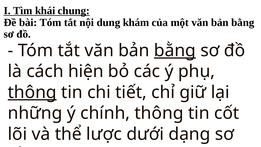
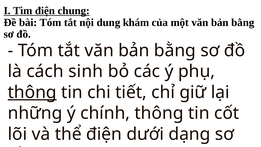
Tìm khái: khái -> điện (45, 11)
bằng underline: present -> none (175, 50)
hiện: hiện -> sinh (86, 71)
thể lược: lược -> điện (104, 134)
